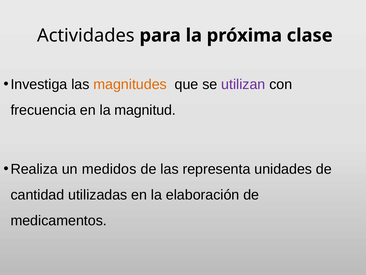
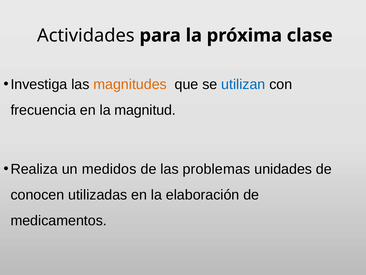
utilizan colour: purple -> blue (243, 84)
representa: representa -> problemas (216, 169)
cantidad: cantidad -> conocen (37, 195)
